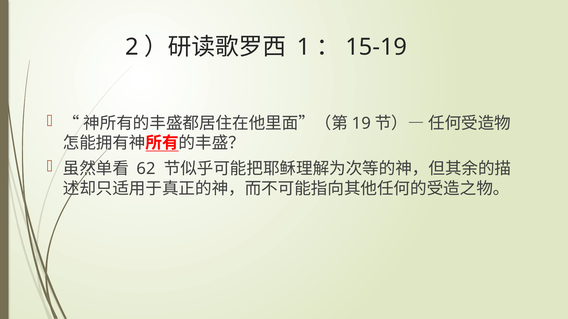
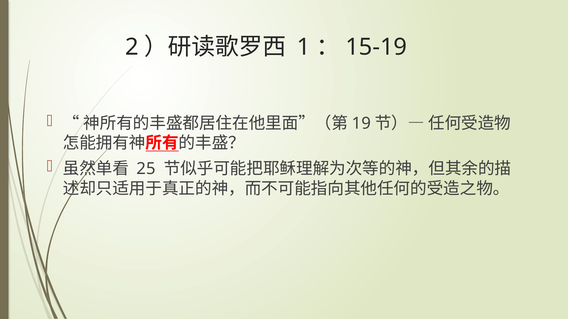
62: 62 -> 25 (146, 169)
